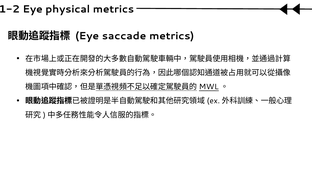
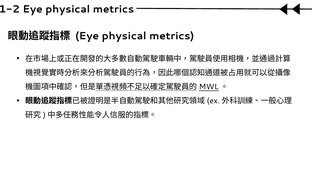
saccade: saccade -> physical (124, 36)
